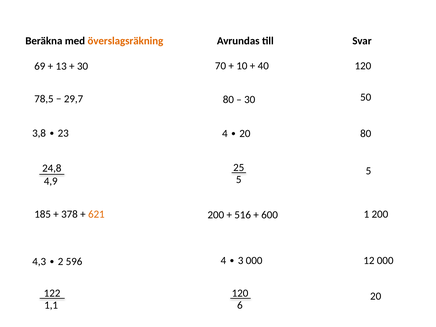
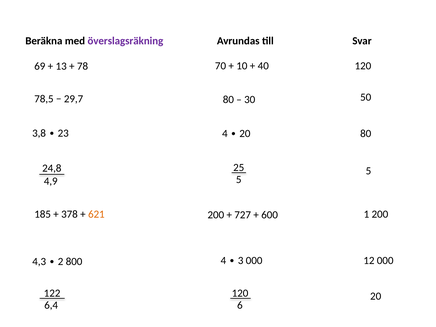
överslagsräkning colour: orange -> purple (125, 41)
30: 30 -> 78 (83, 66)
516: 516 -> 727 (243, 215)
596: 596 -> 800 (74, 262)
1,1: 1,1 -> 6,4 (51, 305)
